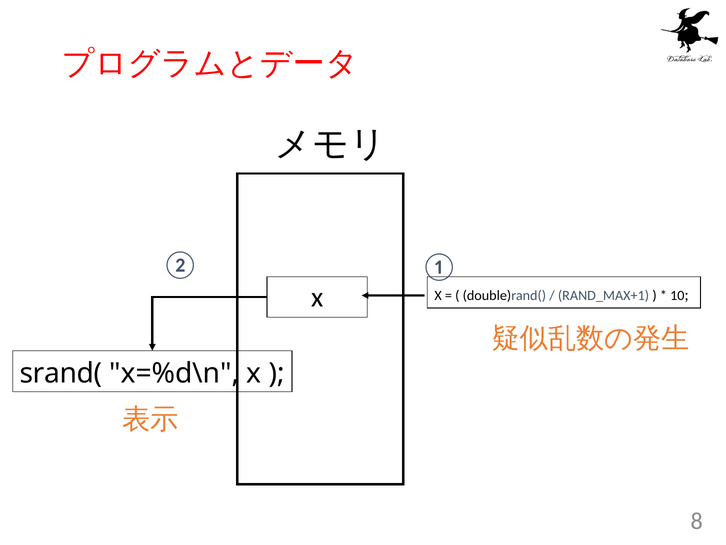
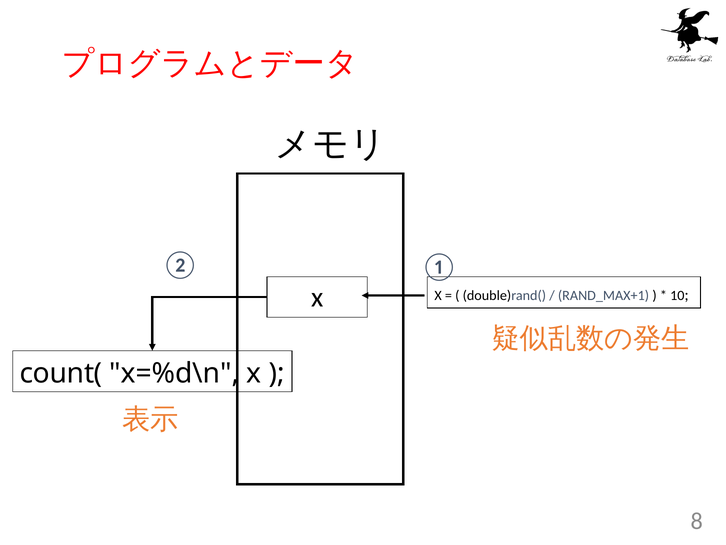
srand(: srand( -> count( (61, 373)
